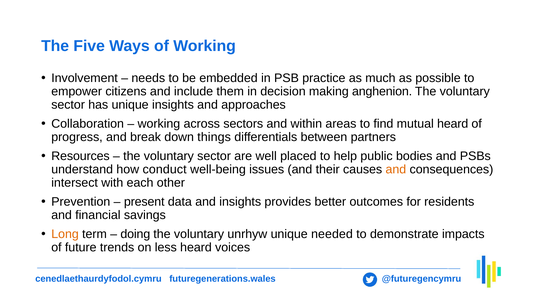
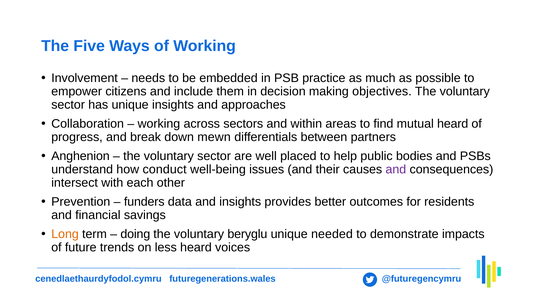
anghenion: anghenion -> objectives (382, 92)
things: things -> mewn (214, 137)
Resources: Resources -> Anghenion (80, 156)
and colour: orange -> purple (396, 170)
present: present -> funders (144, 202)
unrhyw: unrhyw -> beryglu (247, 235)
